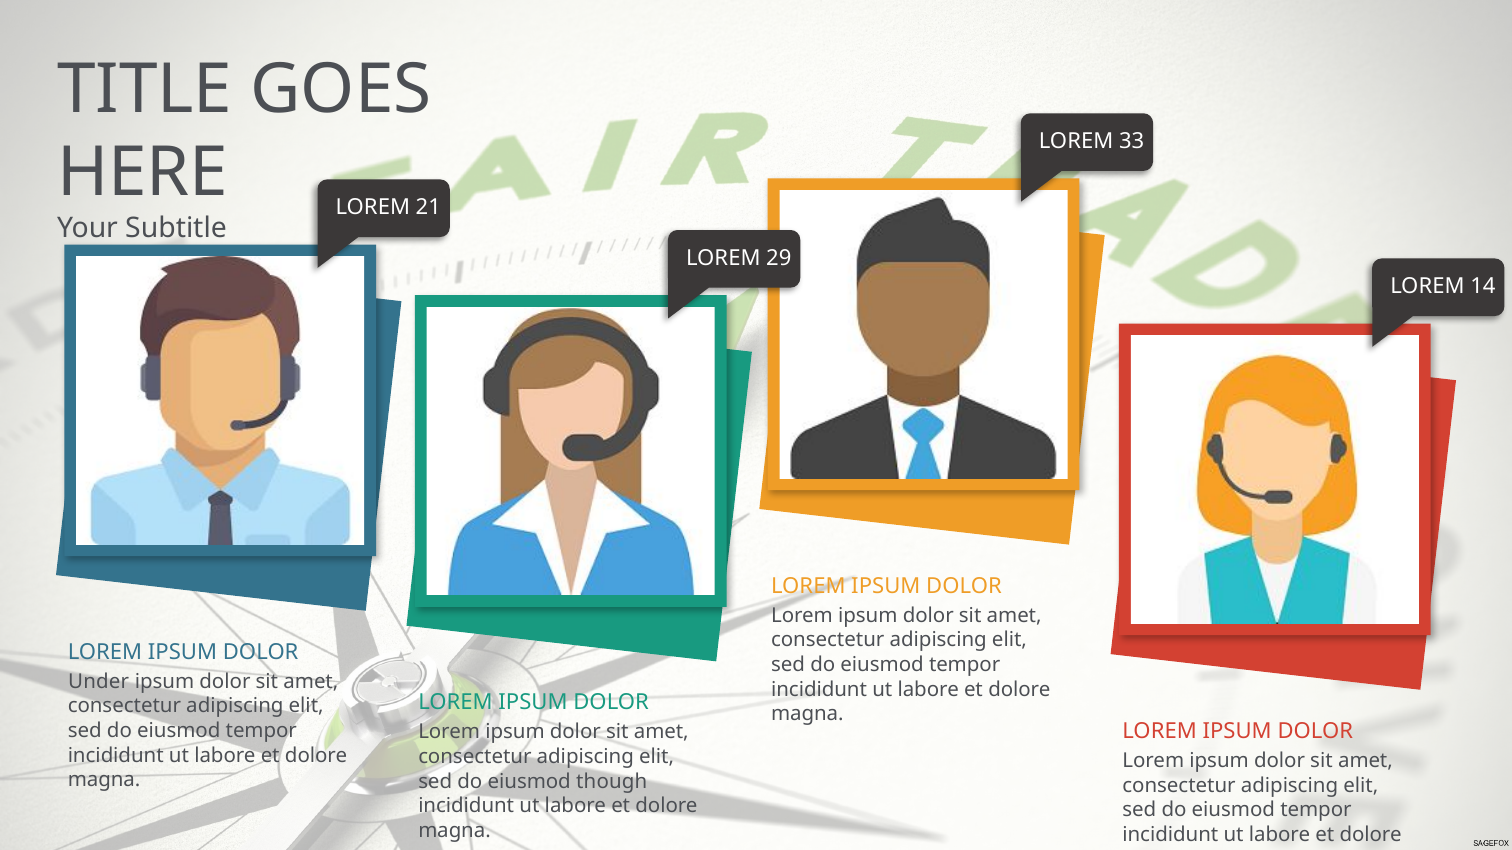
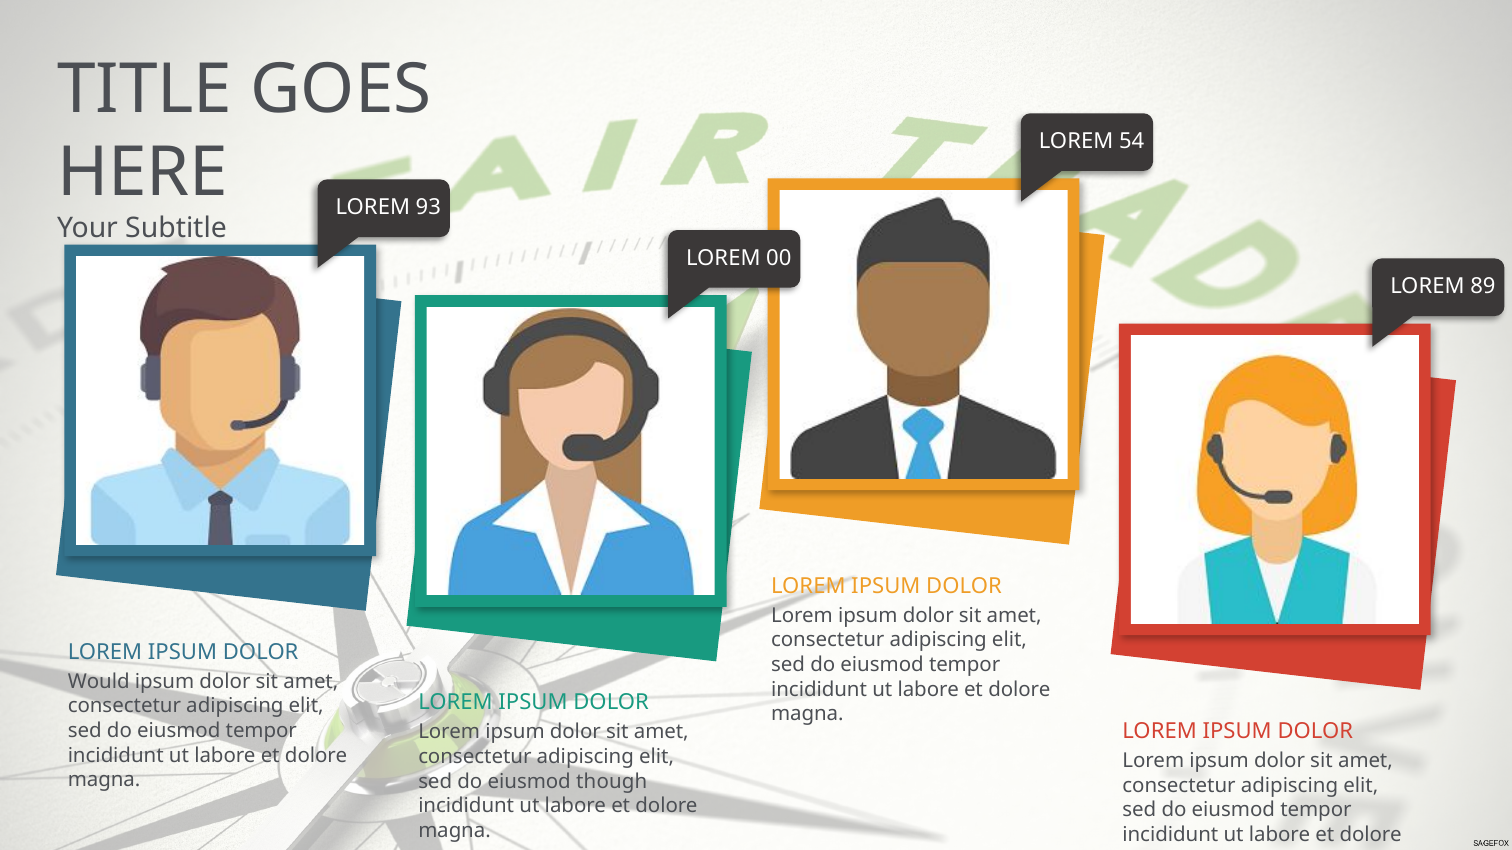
33: 33 -> 54 (1132, 141)
21: 21 -> 93 (428, 208)
29: 29 -> 00 (779, 258)
14: 14 -> 89 (1483, 287)
Under: Under -> Would (99, 682)
